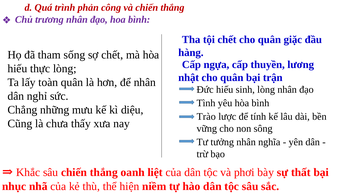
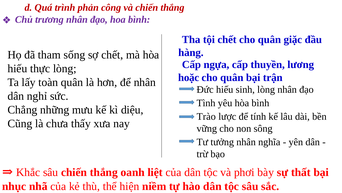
nhật: nhật -> hoặc (189, 77)
